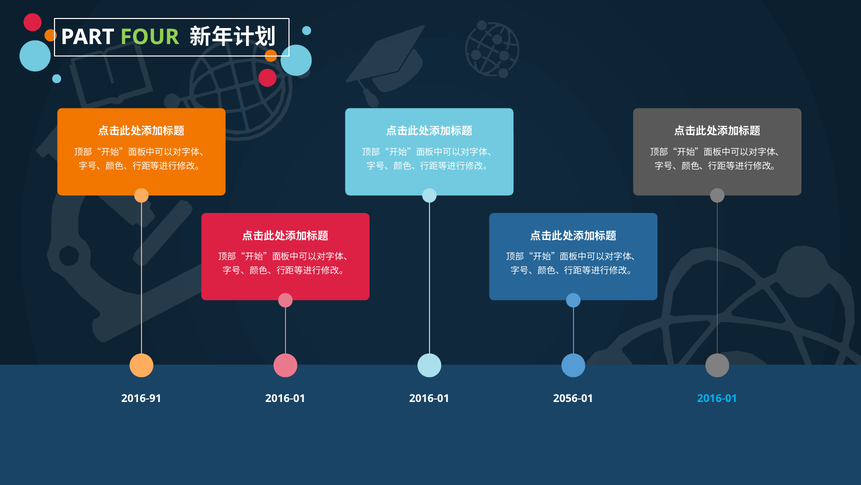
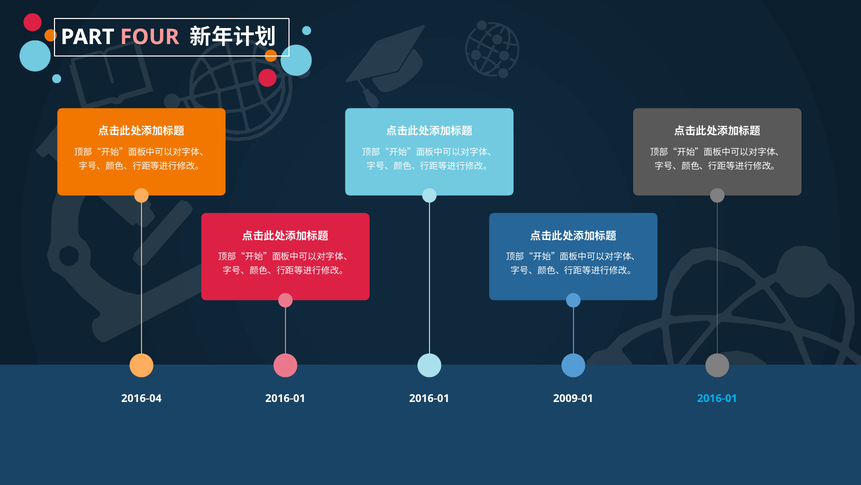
FOUR colour: light green -> pink (150, 37)
2016-91: 2016-91 -> 2016-04 (141, 398)
2056-01: 2056-01 -> 2009-01 (573, 398)
